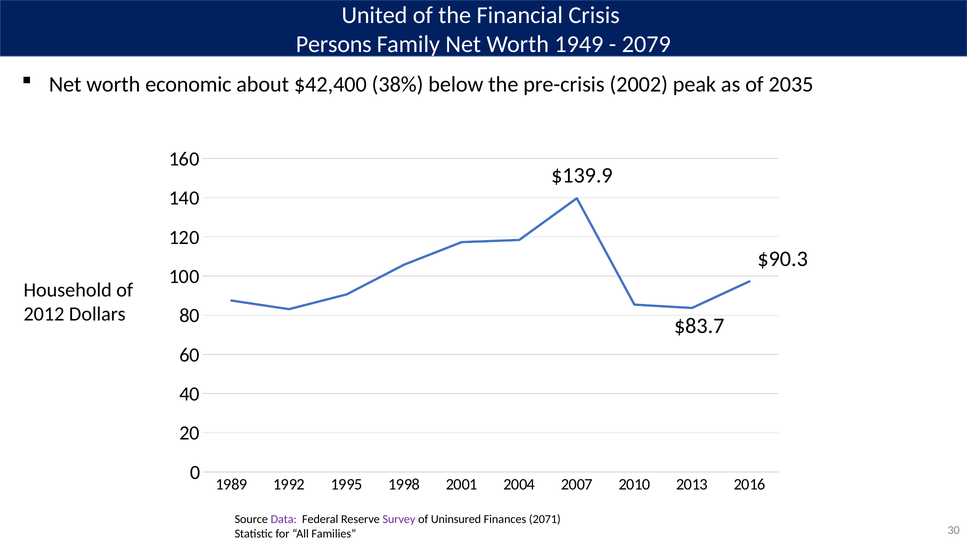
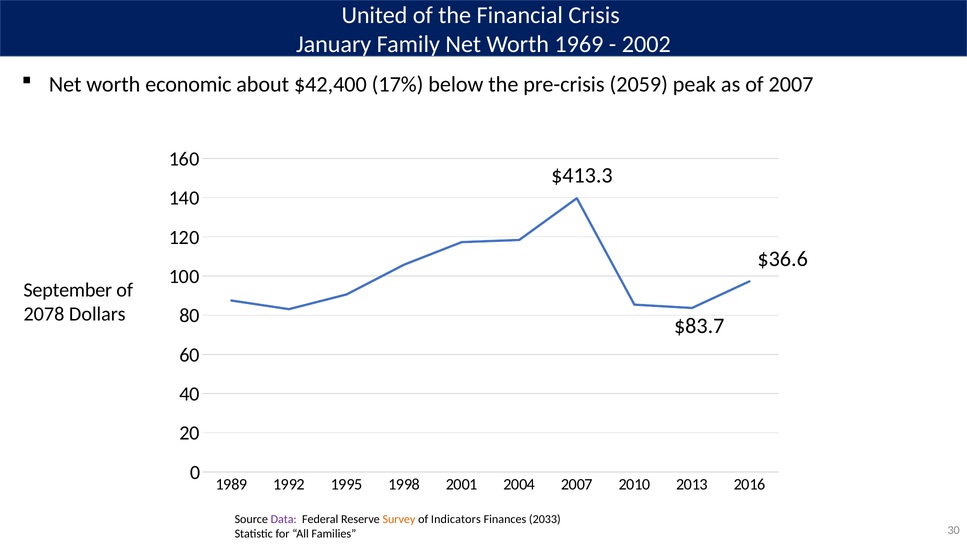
Persons: Persons -> January (334, 44)
1949: 1949 -> 1969 (579, 44)
2079: 2079 -> 2002 (646, 44)
38%: 38% -> 17% (398, 84)
2002: 2002 -> 2059 (639, 84)
of 2035: 2035 -> 2007 (791, 84)
$139.9: $139.9 -> $413.3 (582, 175)
$90.3: $90.3 -> $36.6 (783, 259)
Household: Household -> September (68, 290)
2012: 2012 -> 2078 (44, 314)
Survey colour: purple -> orange (399, 519)
Uninsured: Uninsured -> Indicators (456, 519)
2071: 2071 -> 2033 (545, 519)
